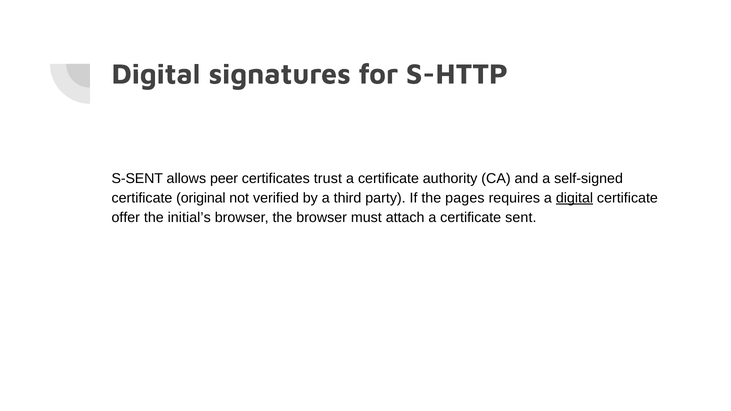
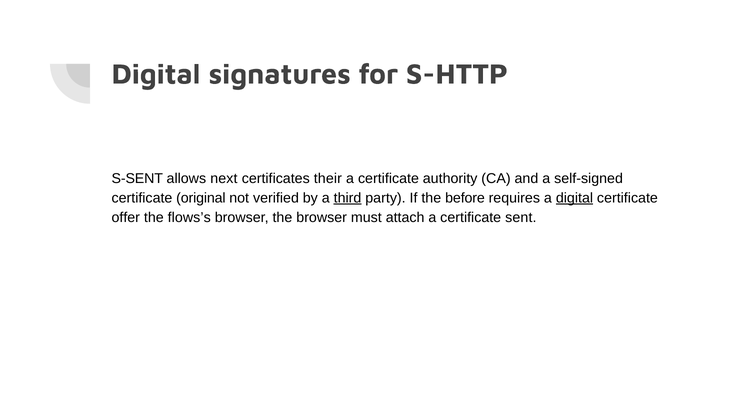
peer: peer -> next (224, 178)
trust: trust -> their (328, 178)
third underline: none -> present (348, 198)
pages: pages -> before (465, 198)
initial’s: initial’s -> flows’s (189, 218)
